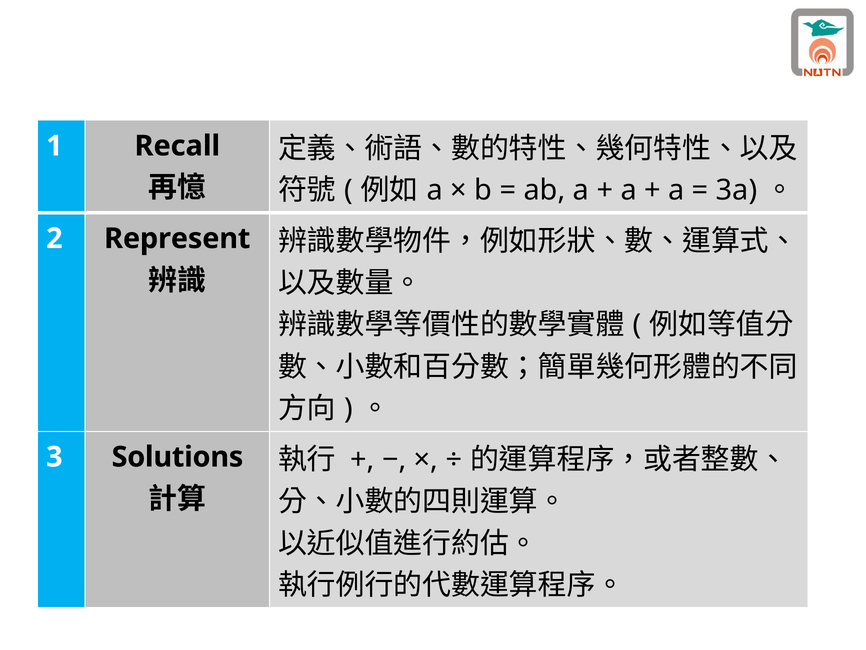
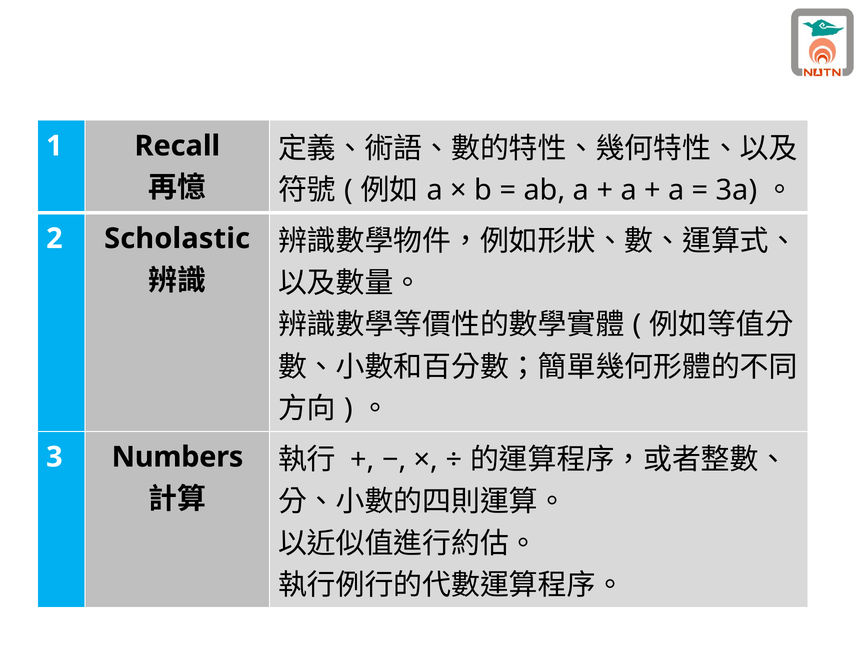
Represent: Represent -> Scholastic (177, 238)
Solutions: Solutions -> Numbers (177, 457)
